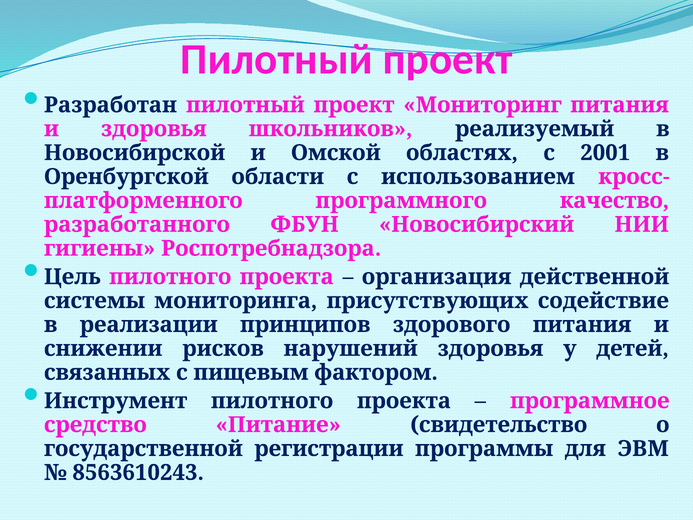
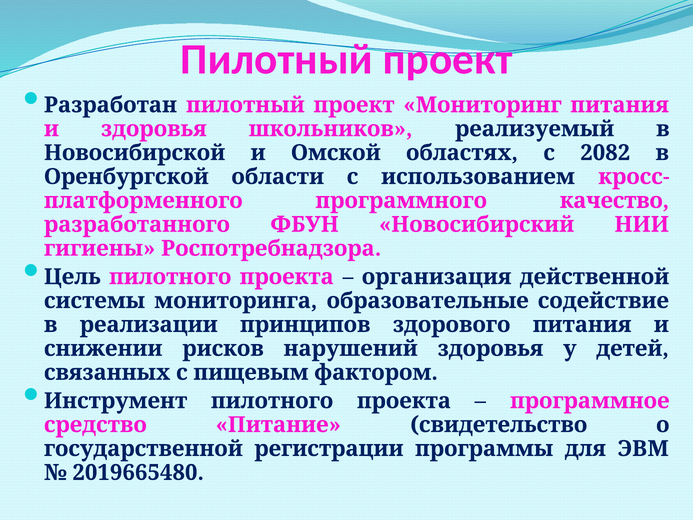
2001: 2001 -> 2082 (605, 153)
присутствующих: присутствующих -> образовательные (428, 301)
8563610243: 8563610243 -> 2019665480 (138, 472)
